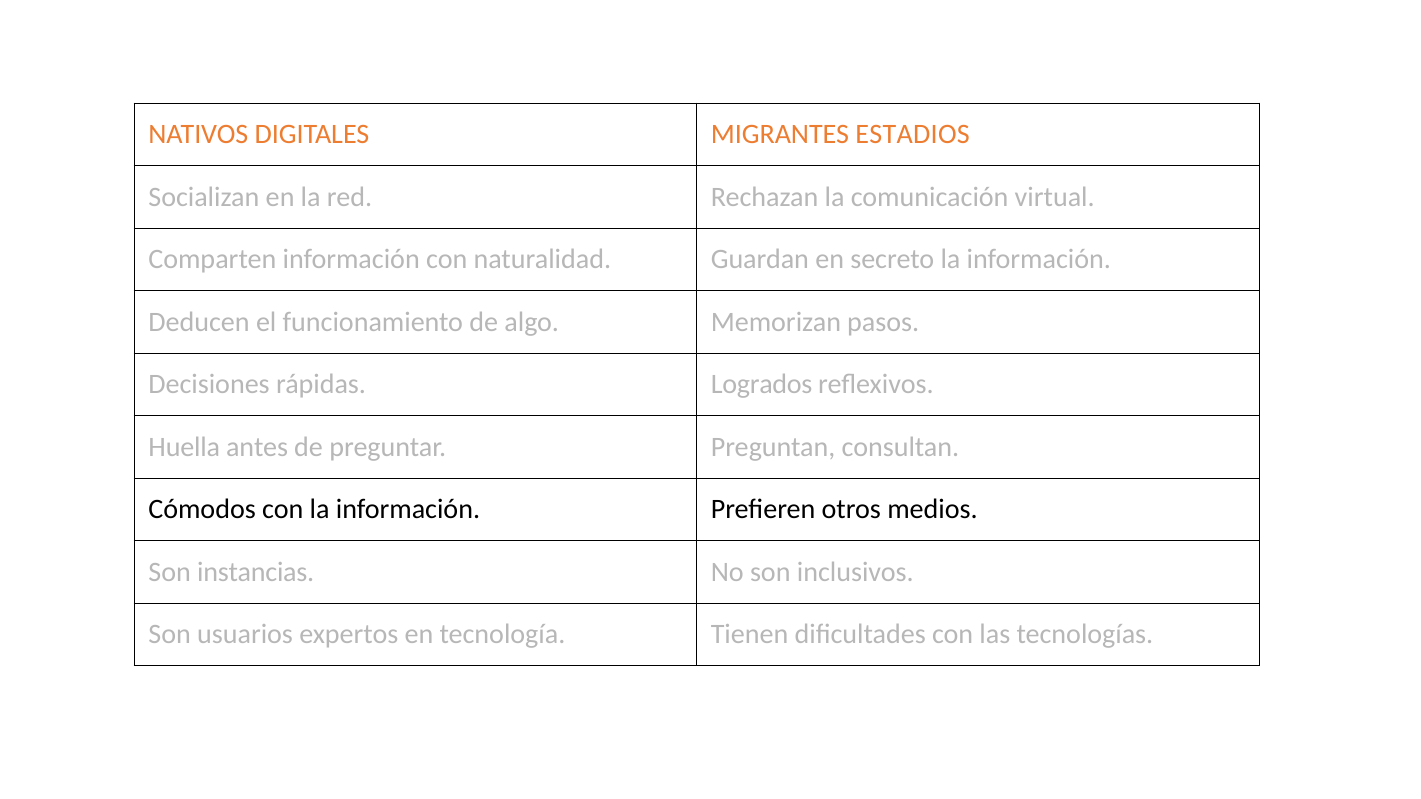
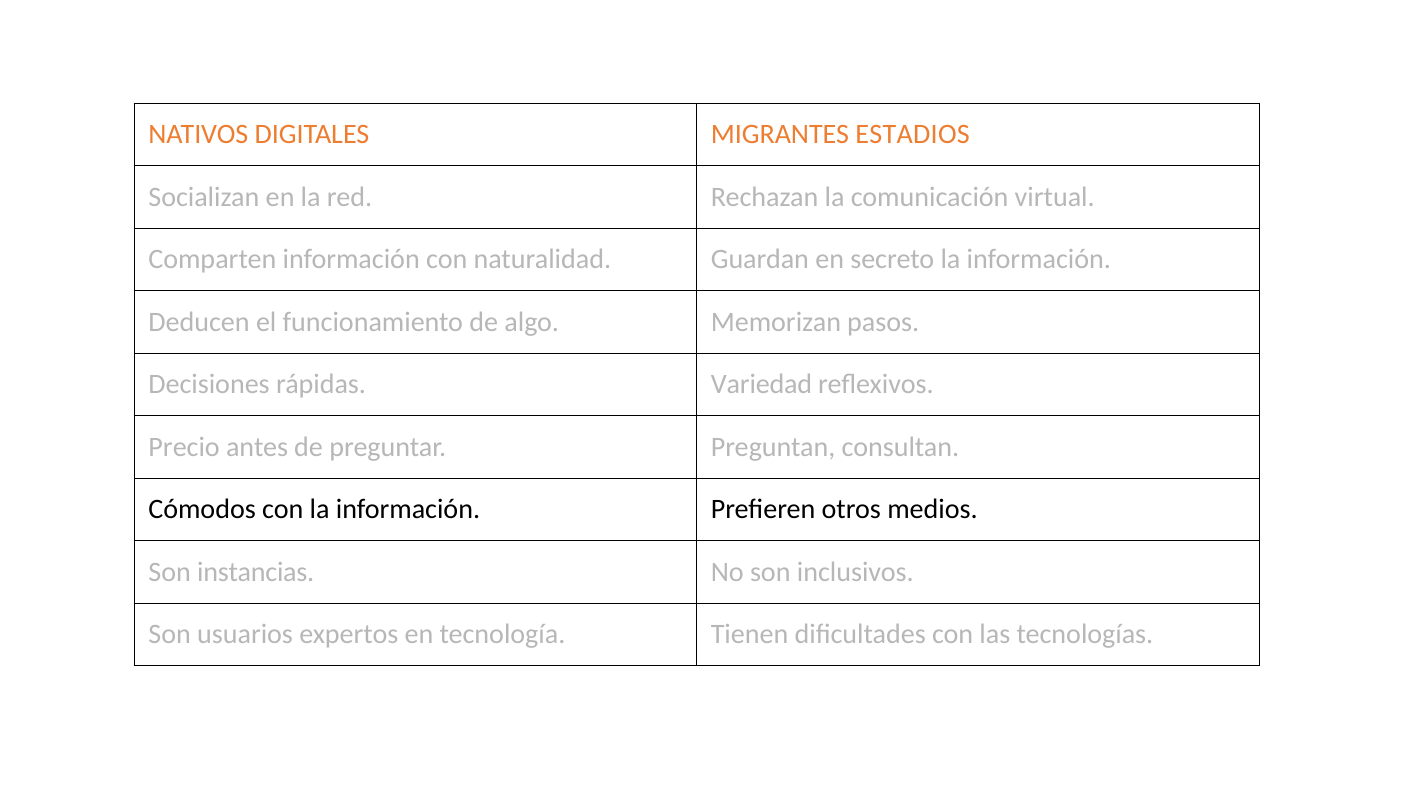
Logrados: Logrados -> Variedad (762, 385)
Huella: Huella -> Precio (184, 447)
